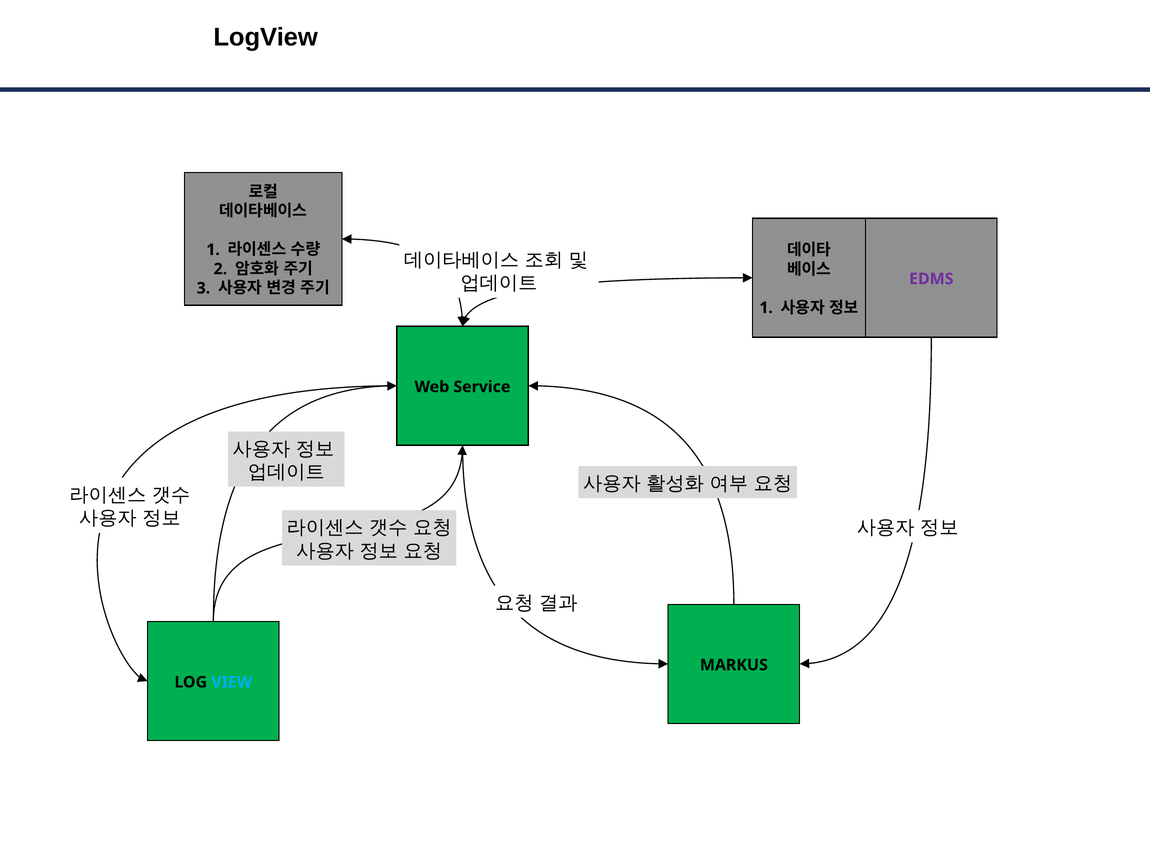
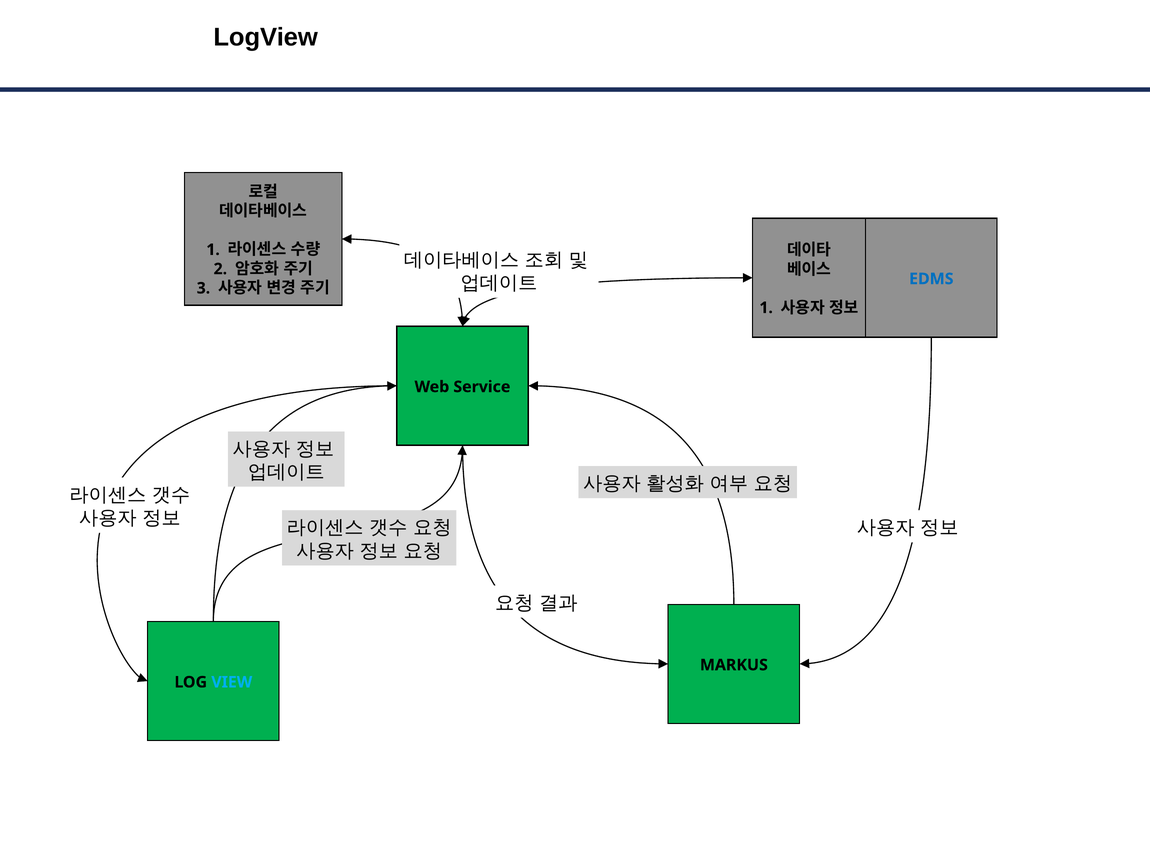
EDMS colour: purple -> blue (931, 279)
